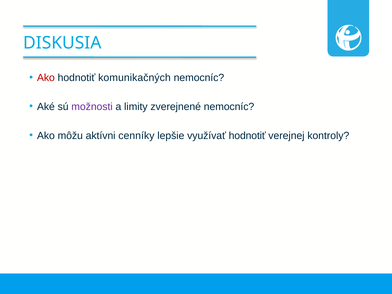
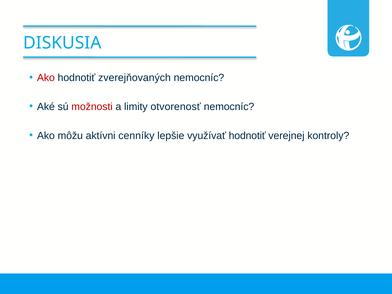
komunikačných: komunikačných -> zverejňovaných (134, 78)
možnosti colour: purple -> red (92, 107)
zverejnené: zverejnené -> otvorenosť (176, 107)
